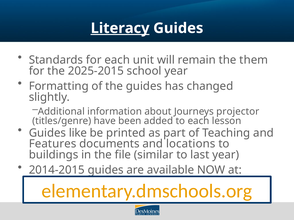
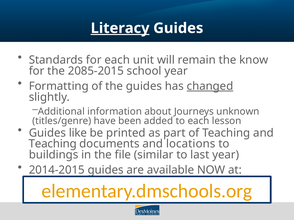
them: them -> know (254, 60)
2025-2015: 2025-2015 -> 2085-2015 (96, 71)
changed underline: none -> present (210, 86)
projector: projector -> unknown (238, 112)
Features: Features -> Teaching (53, 144)
